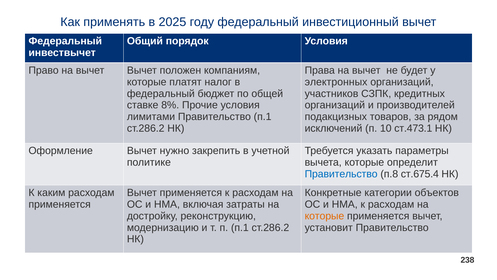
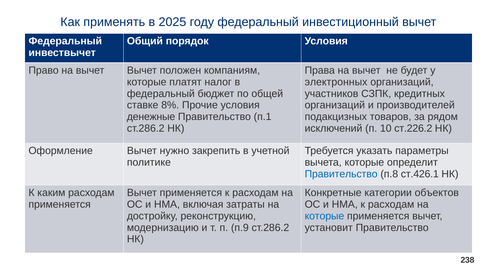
лимитами: лимитами -> денежные (151, 117)
ст.473.1: ст.473.1 -> ст.226.2 (413, 128)
ст.675.4: ст.675.4 -> ст.426.1 (420, 174)
которые colour: orange -> blue (324, 216)
п п.1: п.1 -> п.9 (240, 227)
